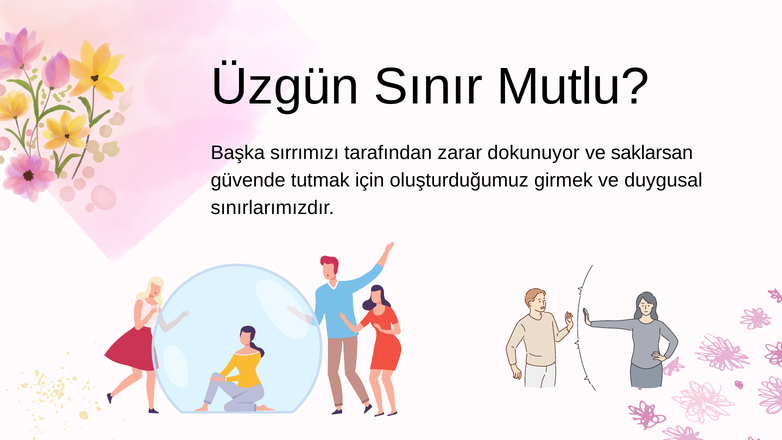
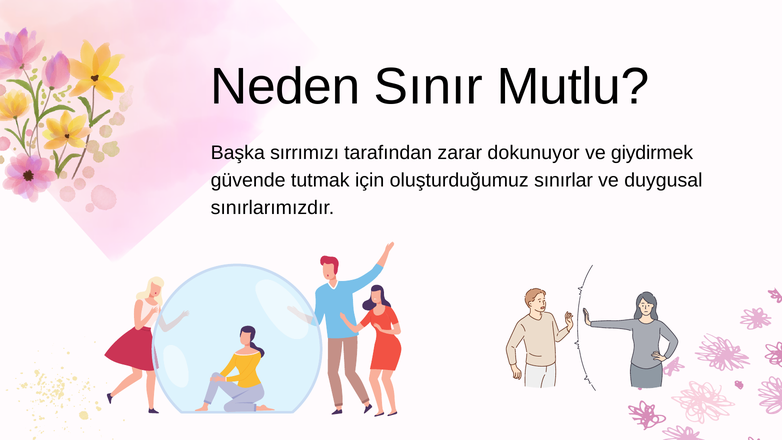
Üzgün: Üzgün -> Neden (285, 87)
saklarsan: saklarsan -> giydirmek (652, 153)
girmek: girmek -> sınırlar (564, 180)
